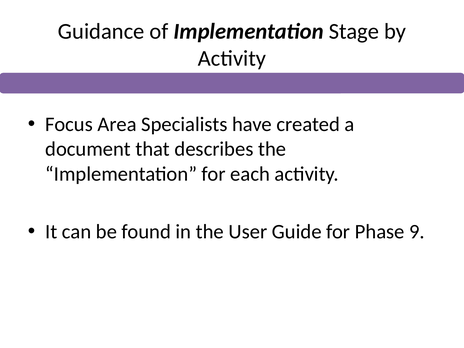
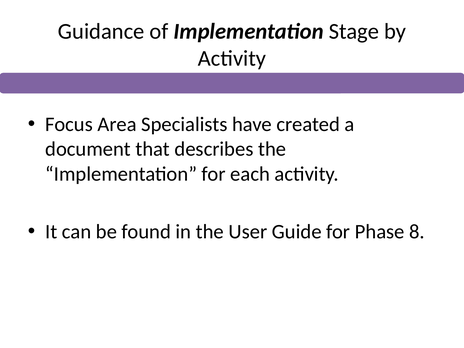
9: 9 -> 8 (417, 232)
